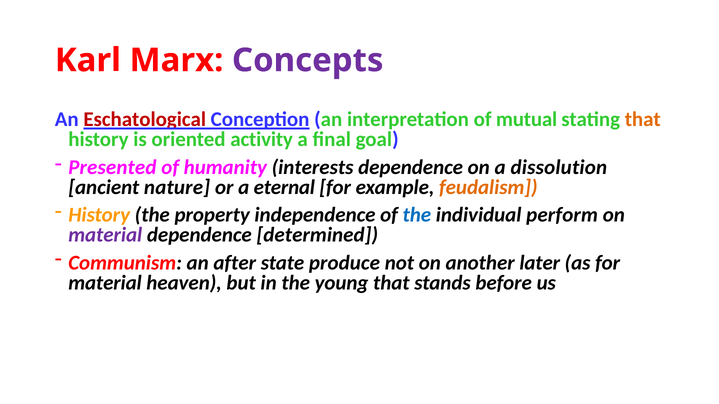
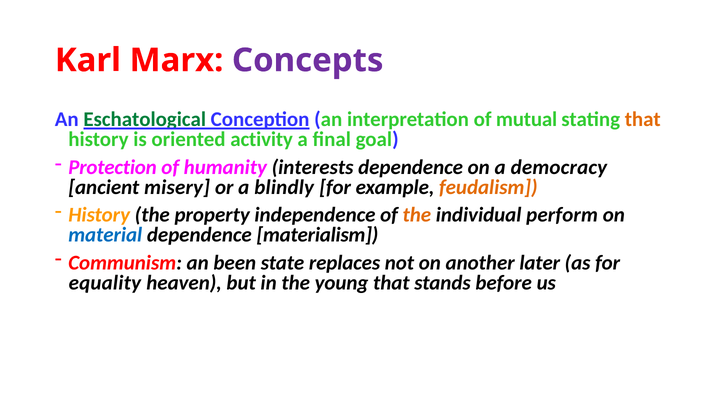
Eschatological colour: red -> green (145, 120)
Presented: Presented -> Protection (113, 167)
dissolution: dissolution -> democracy (559, 167)
nature: nature -> misery (177, 187)
eternal: eternal -> blindly (284, 187)
the colour: blue -> orange (417, 215)
material colour: purple -> blue (105, 235)
determined: determined -> materialism (317, 235)
after: after -> been (235, 263)
produce: produce -> replaces (345, 263)
material: material -> equality (105, 283)
